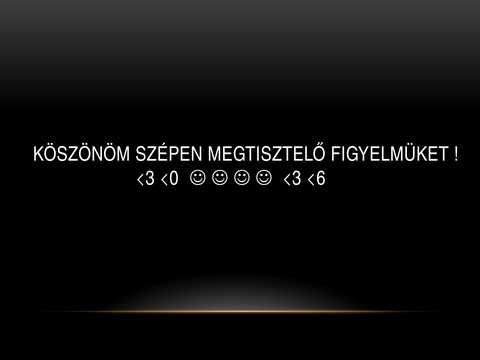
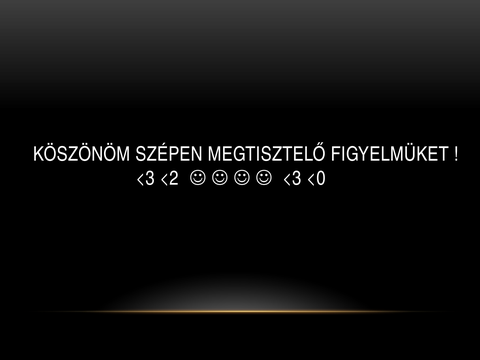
<0: <0 -> <2 (169, 178)
<6: <6 -> <0 (316, 178)
